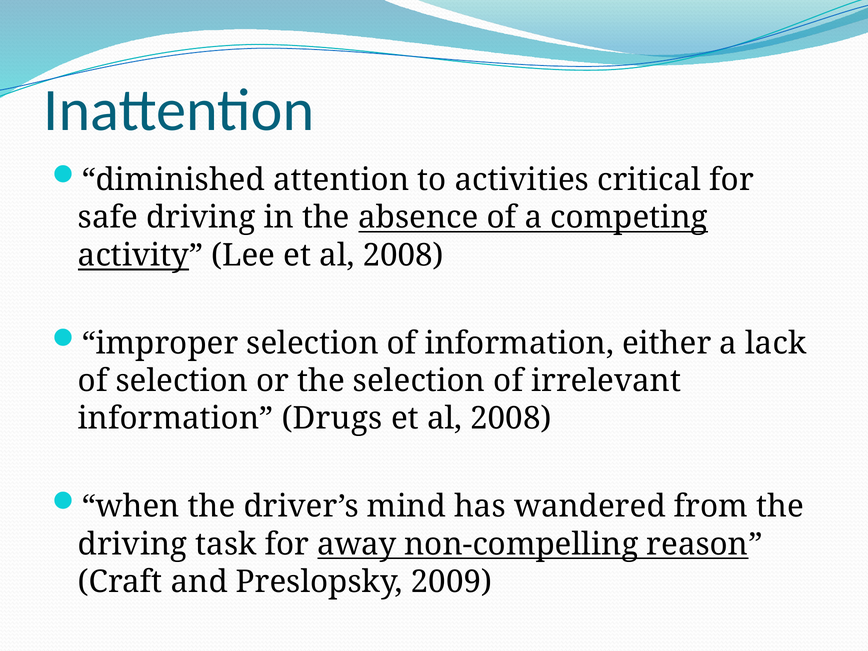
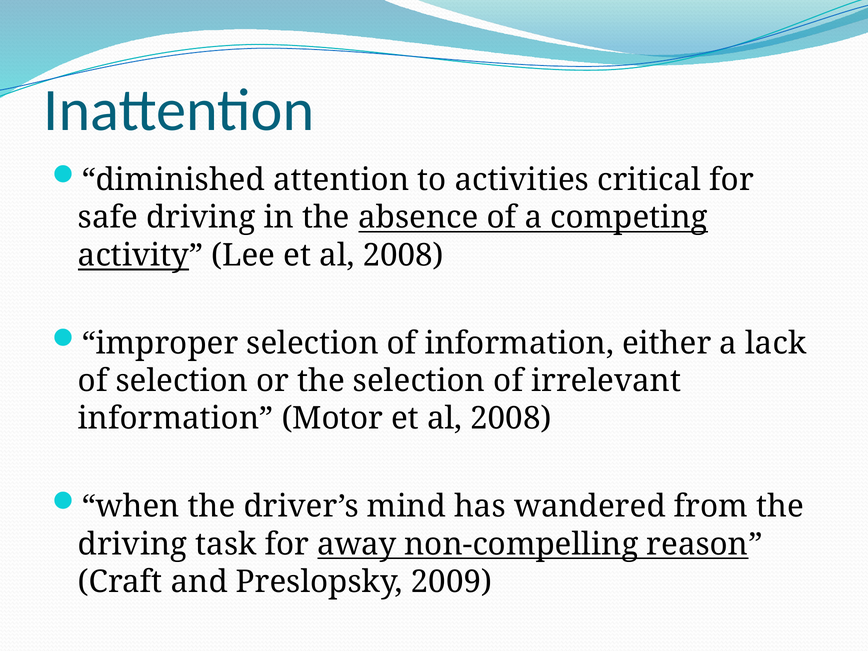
Drugs: Drugs -> Motor (332, 419)
